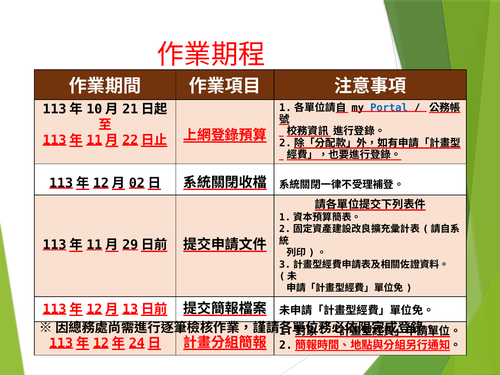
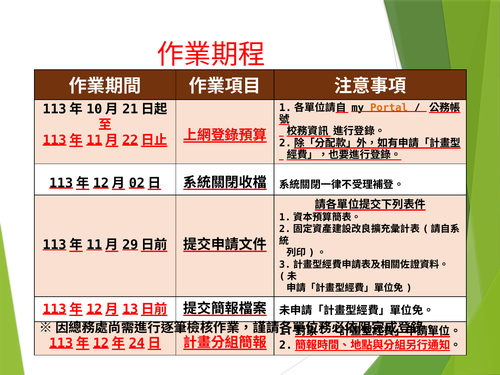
Portal colour: blue -> orange (389, 108)
